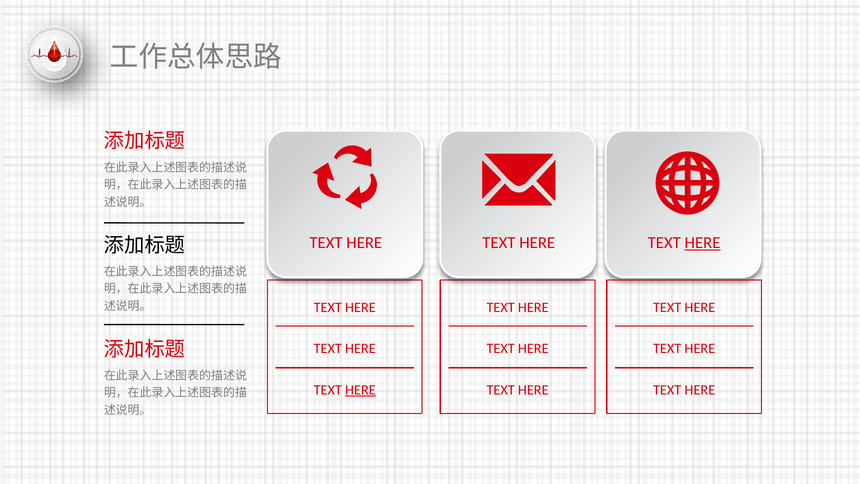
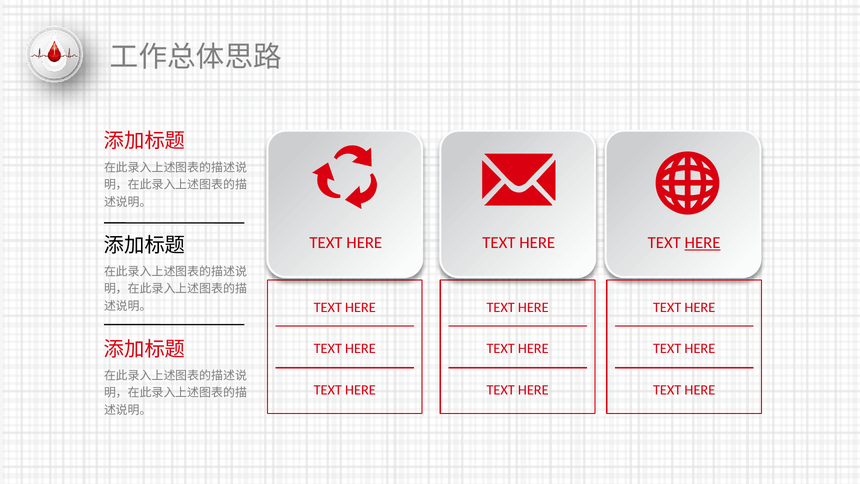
HERE underline: present -> none (360, 390)
